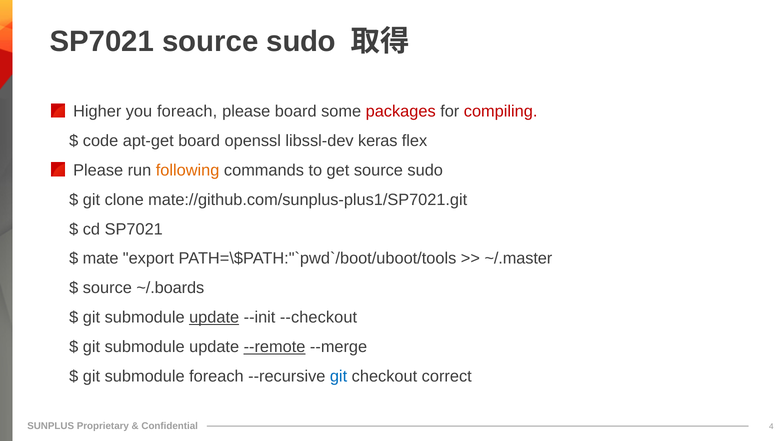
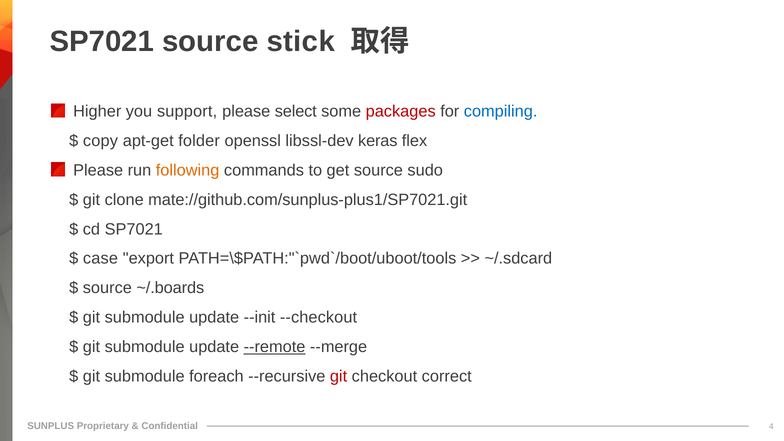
SP7021 source sudo: sudo -> stick (301, 41)
you foreach: foreach -> support (187, 112)
please board: board -> select (296, 112)
compiling colour: red -> blue (501, 112)
code: code -> copy (100, 141)
apt-get board: board -> folder (199, 141)
mate: mate -> case (100, 259)
~/.master: ~/.master -> ~/.sdcard (518, 259)
update underline: present -> none (214, 317)
git colour: blue -> red (339, 376)
